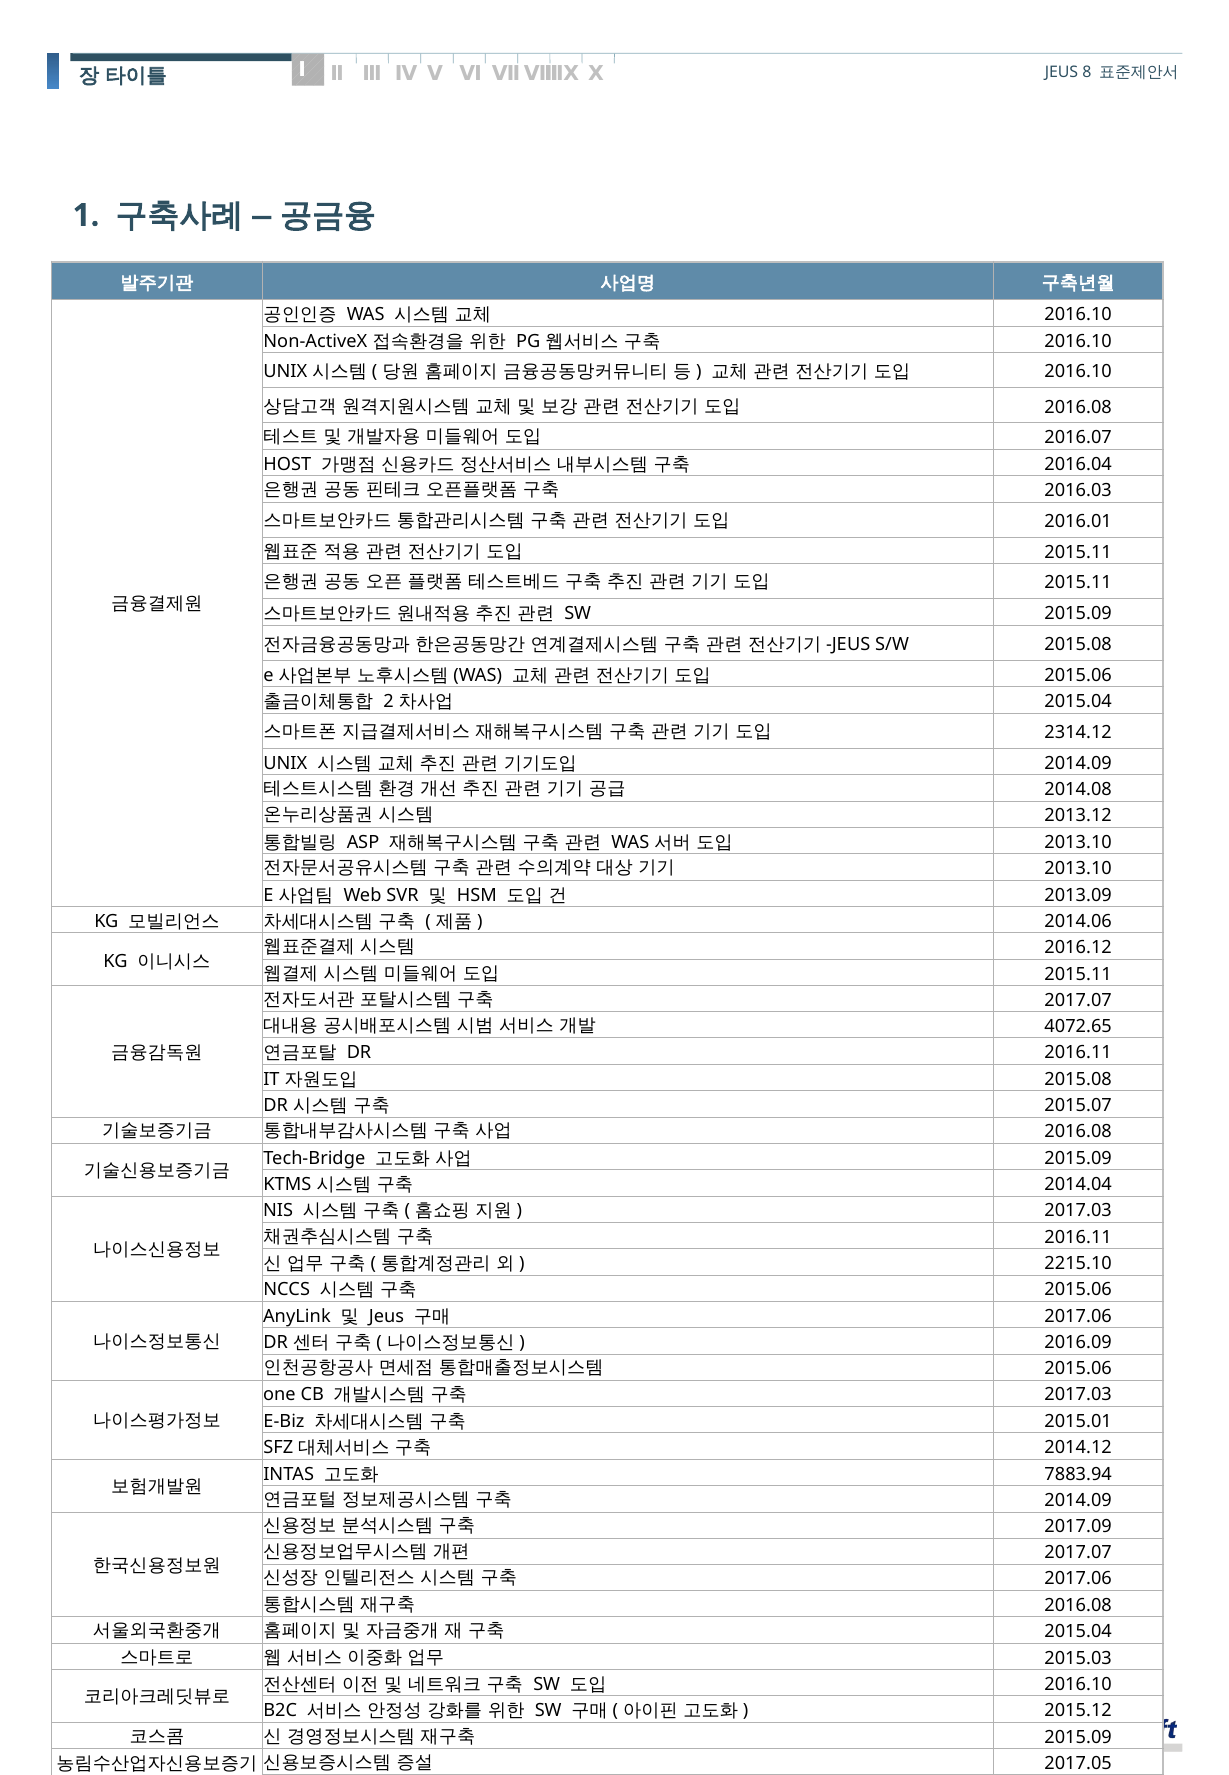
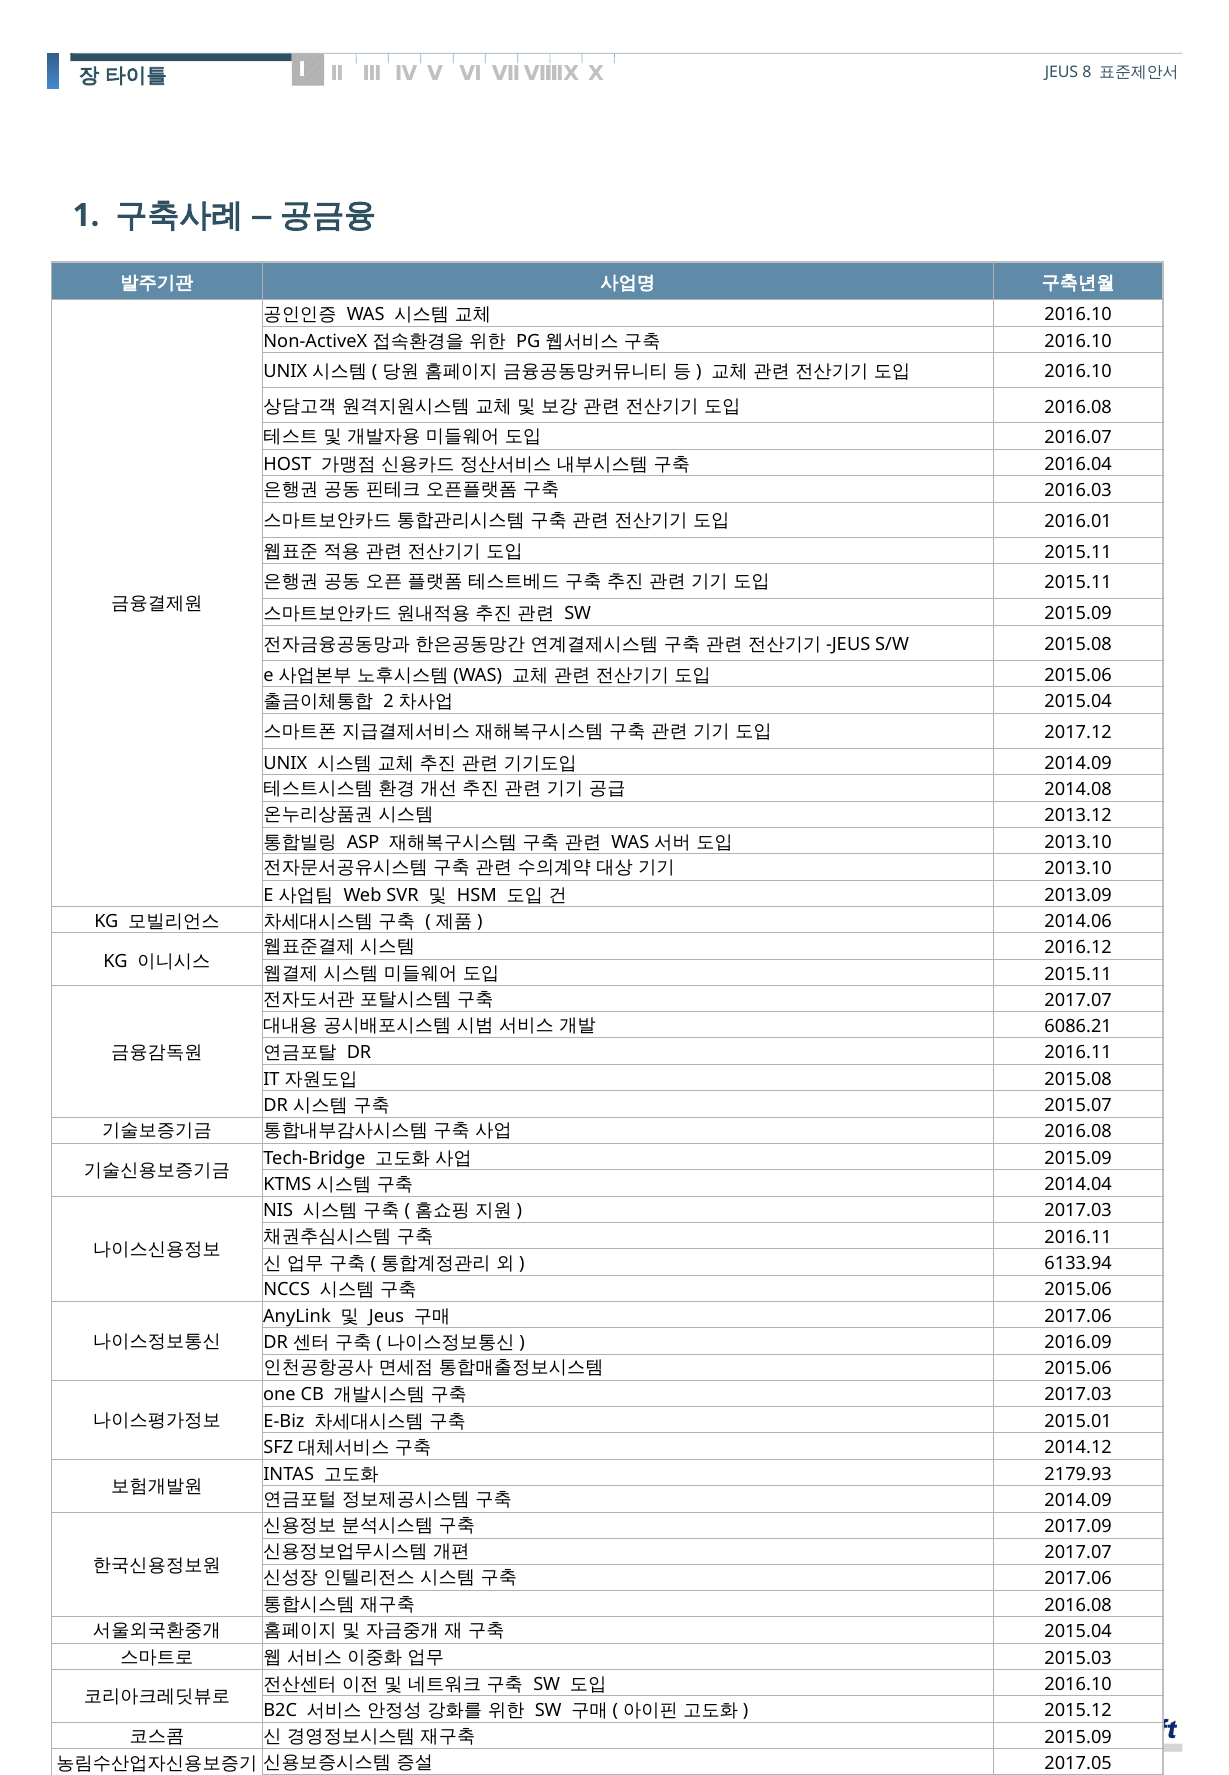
2314.12: 2314.12 -> 2017.12 (1078, 732)
4072.65: 4072.65 -> 6086.21 (1078, 1027)
2215.10: 2215.10 -> 6133.94 (1078, 1264)
7883.94: 7883.94 -> 2179.93 (1078, 1474)
